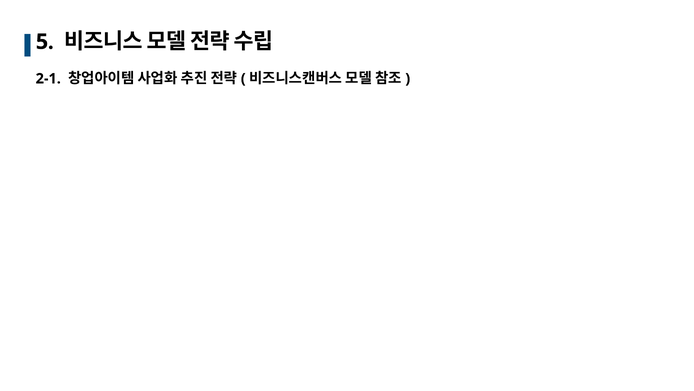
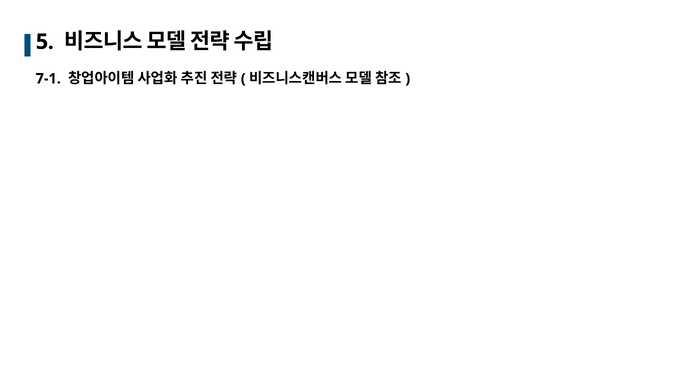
2-1: 2-1 -> 7-1 (48, 79)
